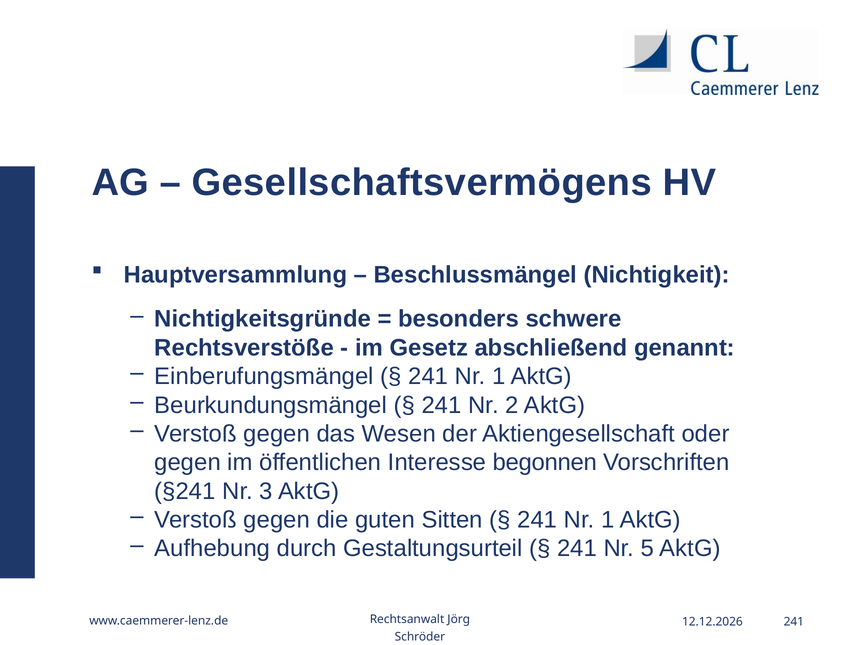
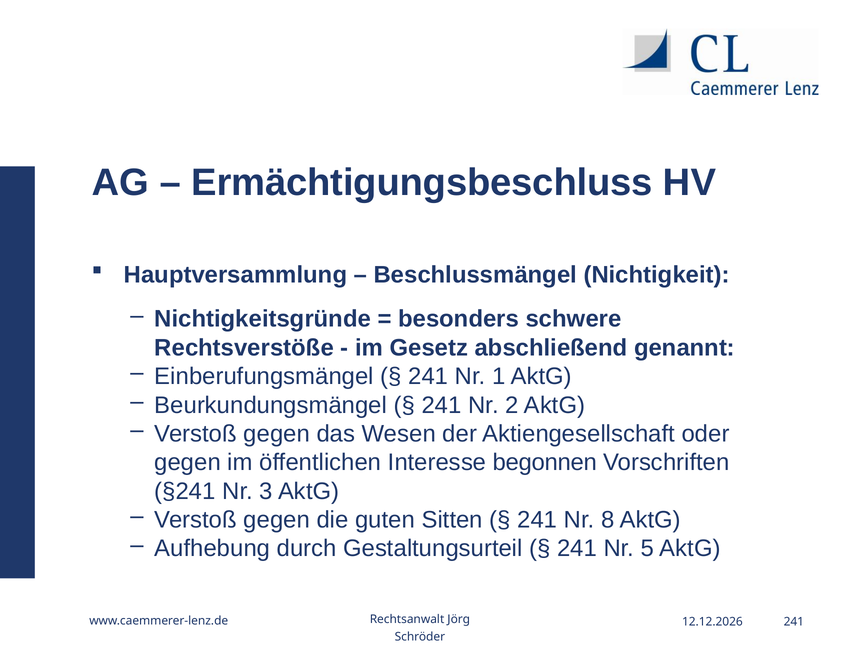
Gesellschaftsvermögens: Gesellschaftsvermögens -> Ermächtigungsbeschluss (422, 183)
1: 1 -> 8 (608, 520)
